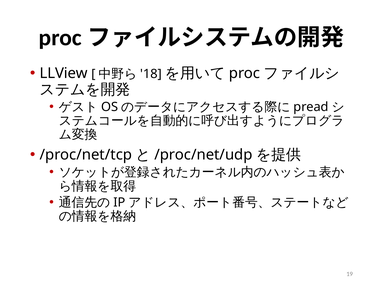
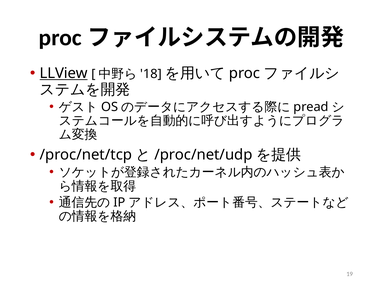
LLView underline: none -> present (64, 73)
